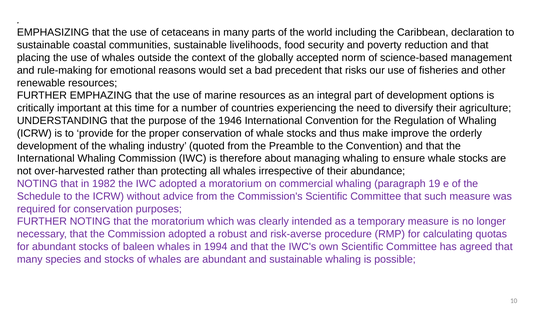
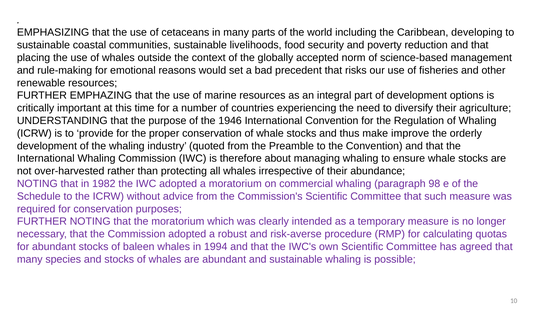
declaration: declaration -> developing (477, 33)
19: 19 -> 98 (434, 184)
